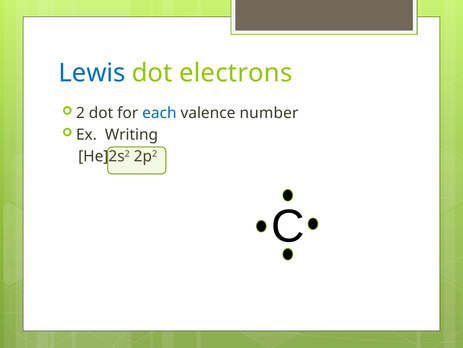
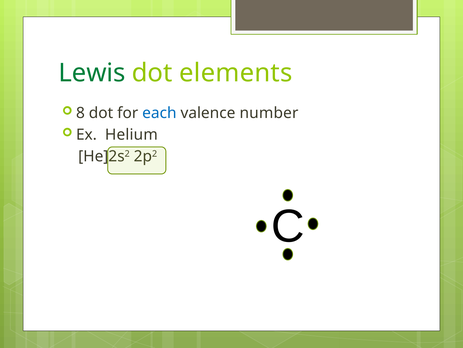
Lewis colour: blue -> green (92, 73)
electrons: electrons -> elements (236, 73)
2: 2 -> 8 (80, 113)
Writing: Writing -> Helium (131, 134)
